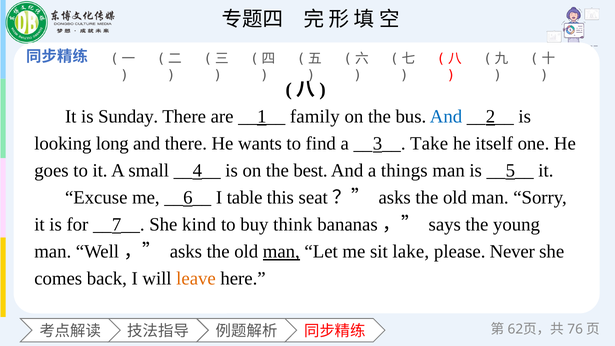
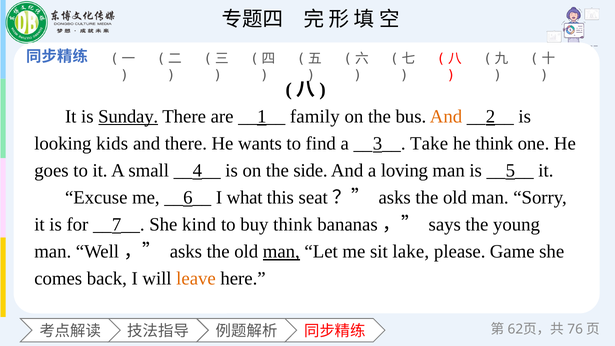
Sunday underline: none -> present (128, 116)
And colour: blue -> orange (446, 116)
long: long -> kids (112, 143)
he itself: itself -> think (494, 143)
best: best -> side (311, 171)
things: things -> loving (404, 171)
table: table -> what (245, 198)
Never: Never -> Game (512, 252)
